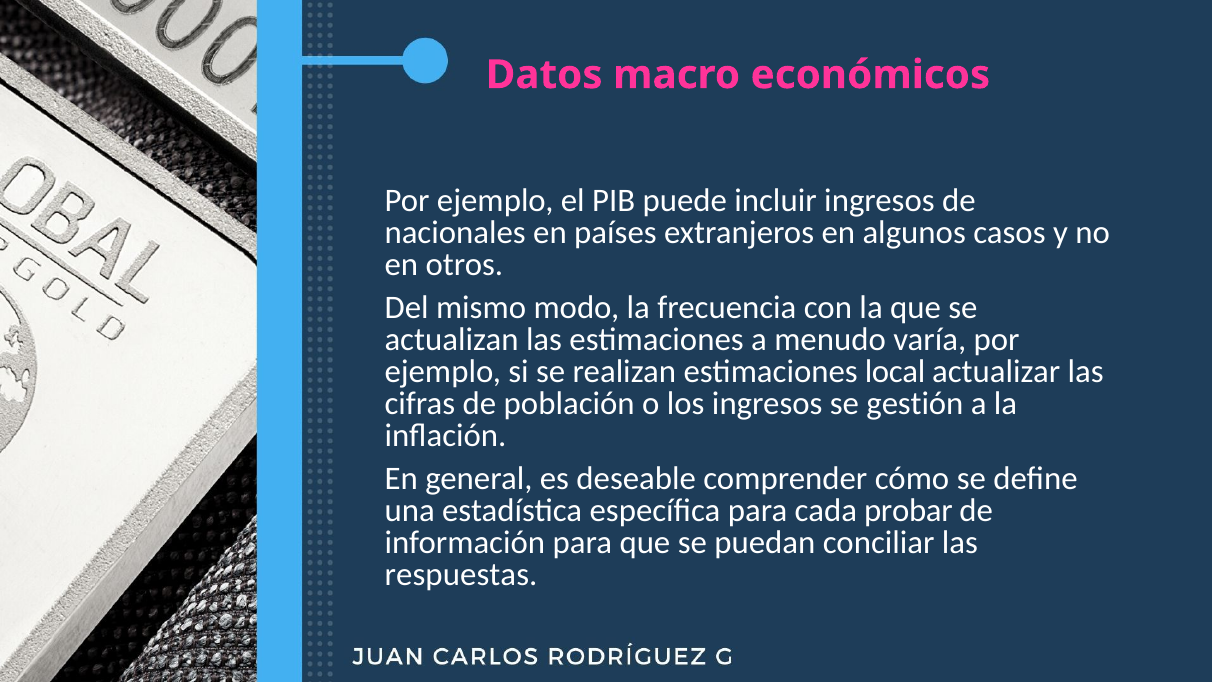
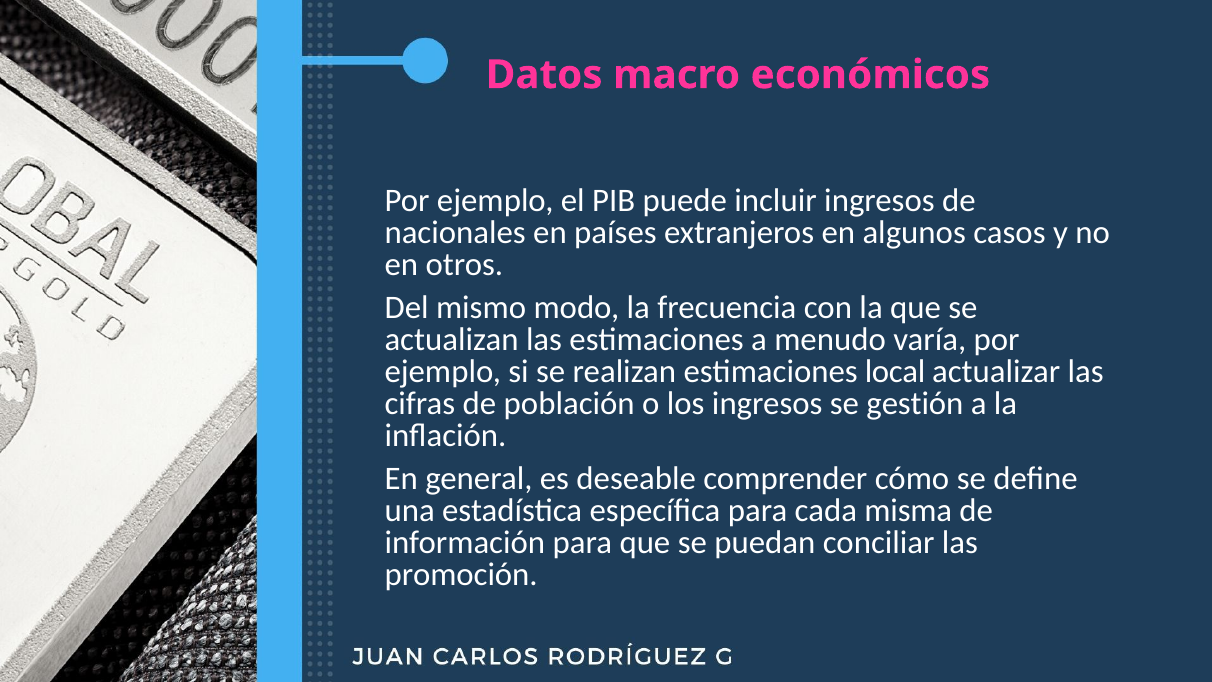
probar: probar -> misma (908, 510)
respuestas: respuestas -> promoción (461, 574)
